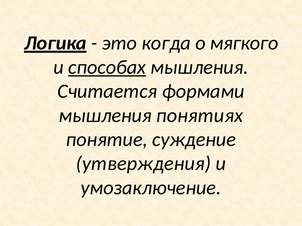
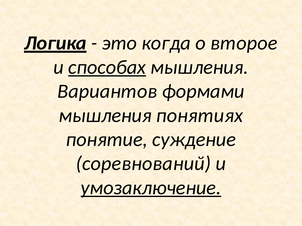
мягкого: мягкого -> второе (244, 43)
Считается: Считается -> Вариантов (107, 91)
утверждения: утверждения -> соревнований (143, 164)
умозаключение underline: none -> present (151, 188)
